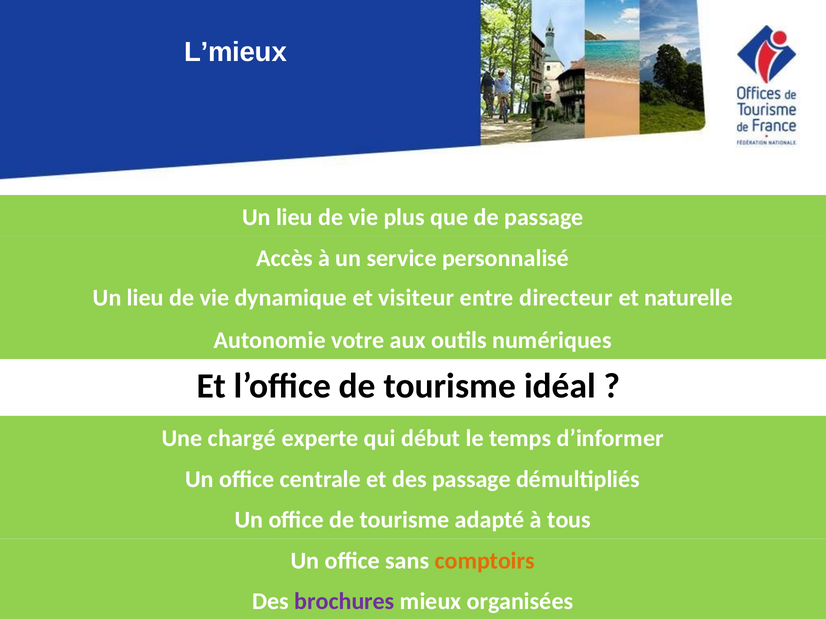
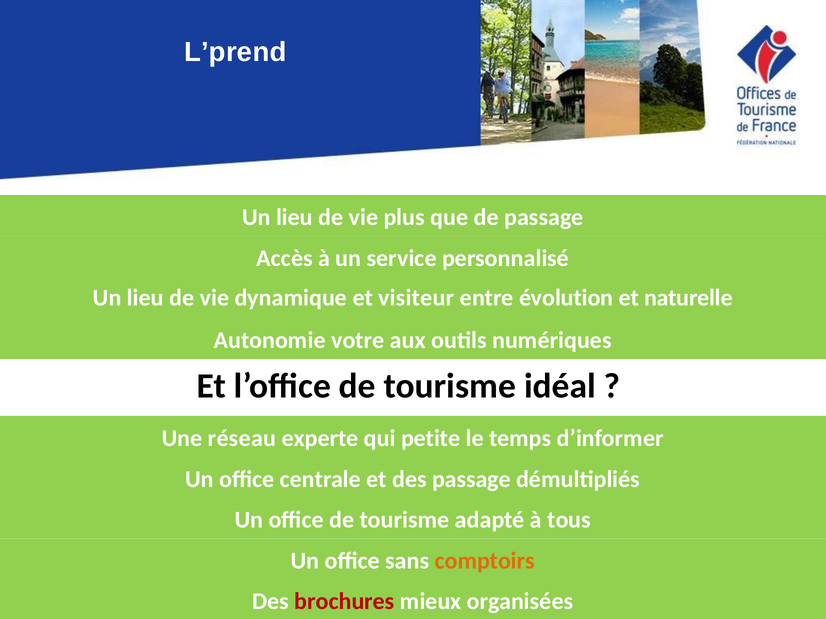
L’mieux: L’mieux -> L’prend (235, 52)
directeur: directeur -> évolution (566, 298)
chargé: chargé -> réseau (242, 439)
début: début -> petite (431, 439)
brochures colour: purple -> red (344, 602)
